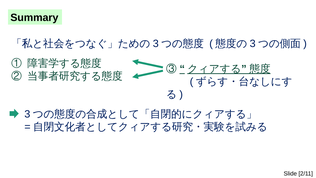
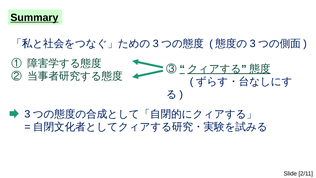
Summary underline: none -> present (34, 18)
